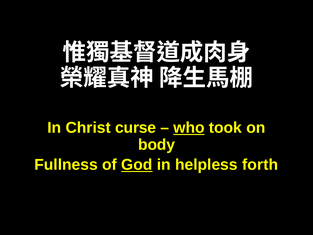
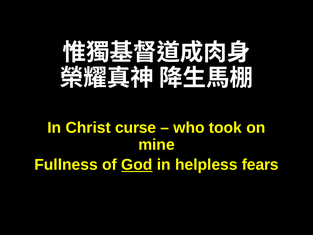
who underline: present -> none (189, 128)
body: body -> mine (156, 145)
forth: forth -> fears (260, 165)
